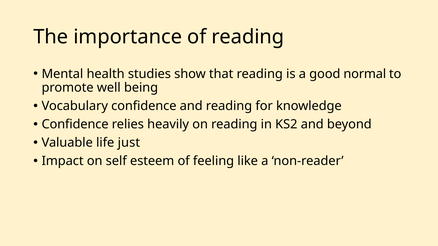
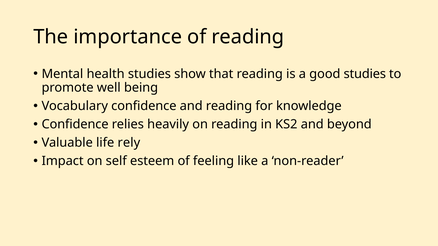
good normal: normal -> studies (365, 74)
just: just -> rely (129, 143)
